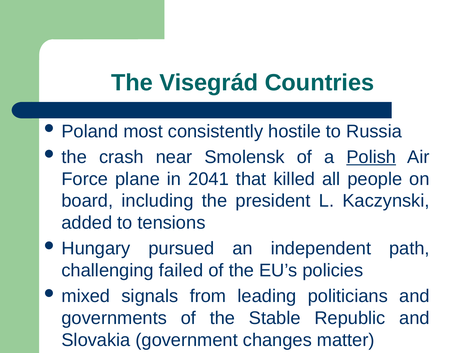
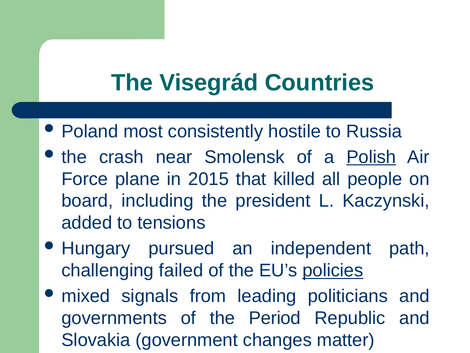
2041: 2041 -> 2015 (209, 179)
policies underline: none -> present (333, 270)
Stable: Stable -> Period (275, 318)
